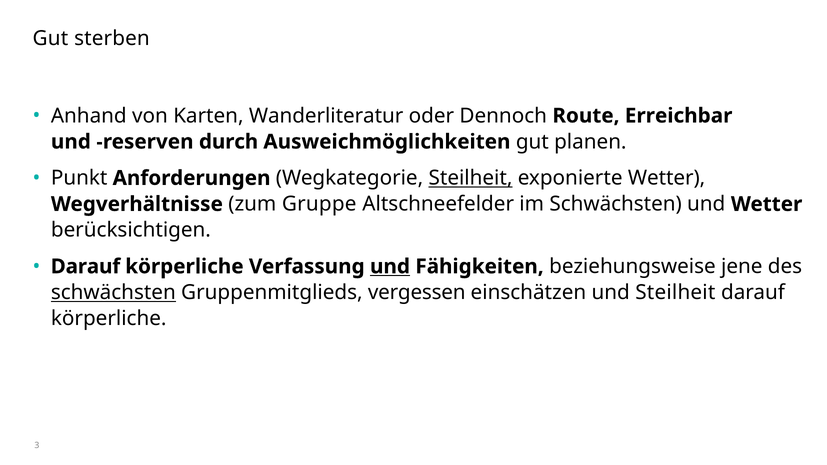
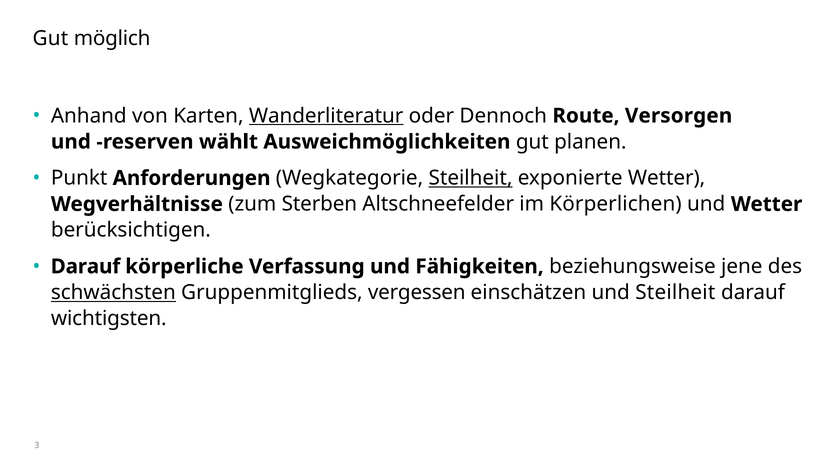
sterben: sterben -> möglich (112, 39)
Wanderliteratur underline: none -> present (326, 116)
Erreichbar: Erreichbar -> Versorgen (679, 116)
durch: durch -> wählt (228, 142)
Gruppe: Gruppe -> Sterben (319, 204)
im Schwächsten: Schwächsten -> Körperlichen (616, 204)
und underline: present -> none (390, 267)
körperliche: körperliche -> wichtigsten (109, 319)
